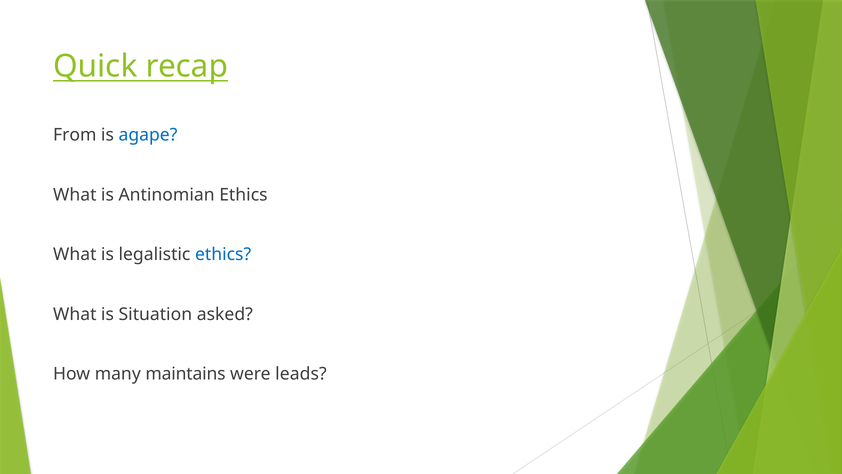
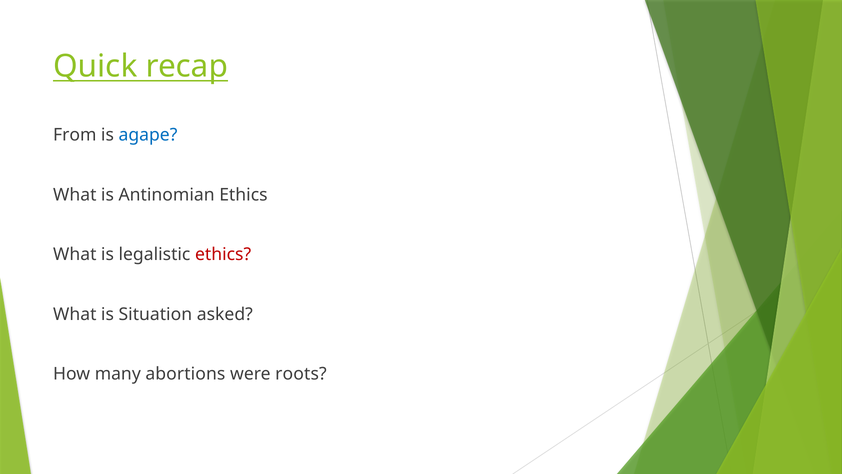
ethics colour: blue -> red (223, 254)
maintains: maintains -> abortions (185, 374)
leads: leads -> roots (301, 374)
